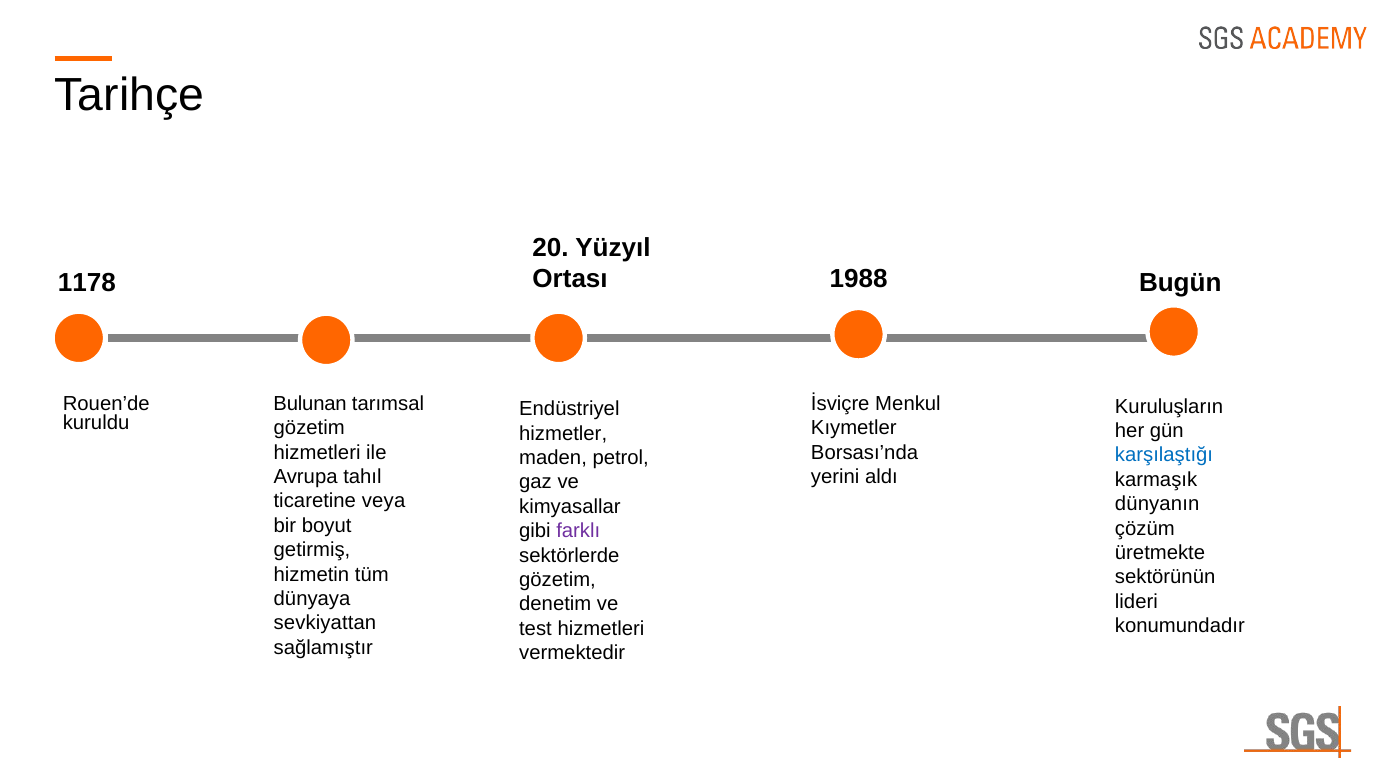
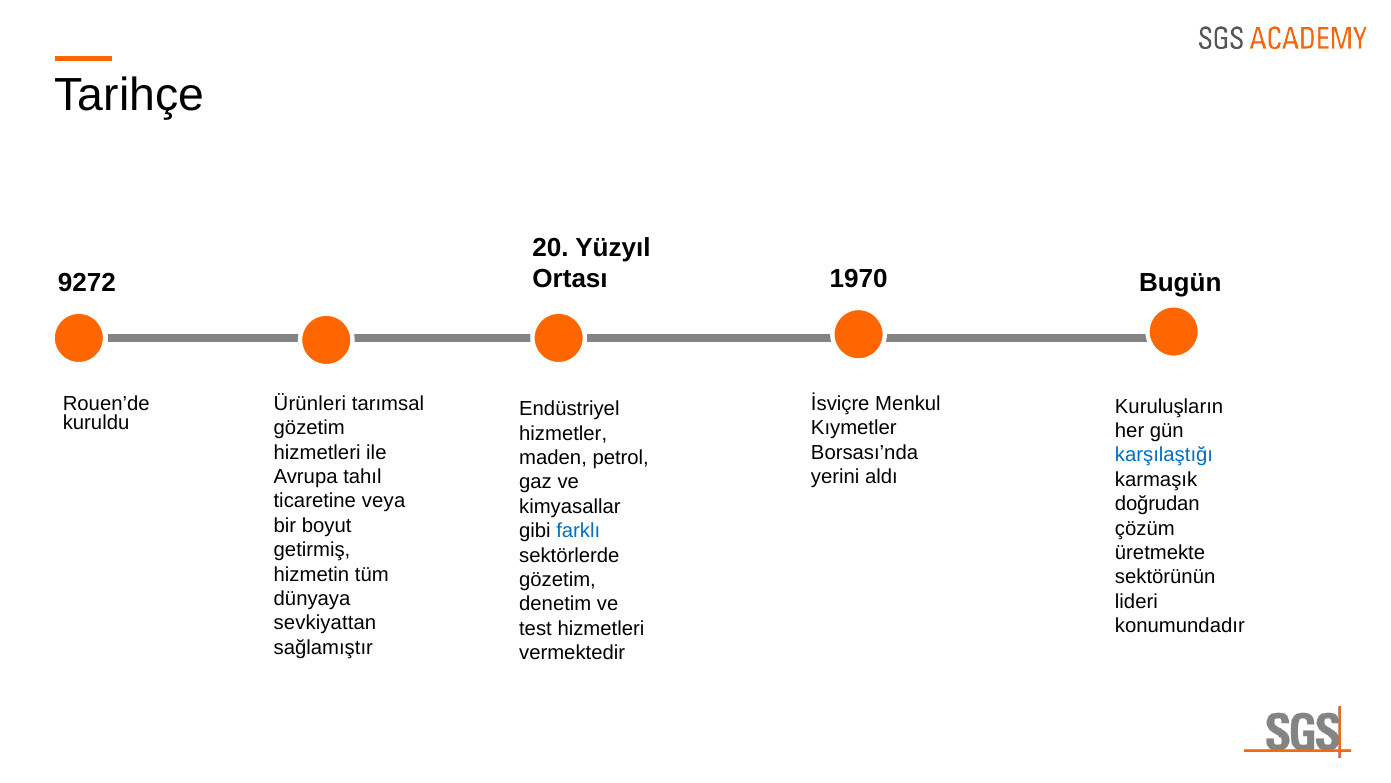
1988: 1988 -> 1970 (859, 279)
1178: 1178 -> 9272 (87, 282)
Bulunan: Bulunan -> Ürünleri (310, 403)
dünyanın: dünyanın -> doğrudan (1157, 504)
farklı colour: purple -> blue (578, 531)
